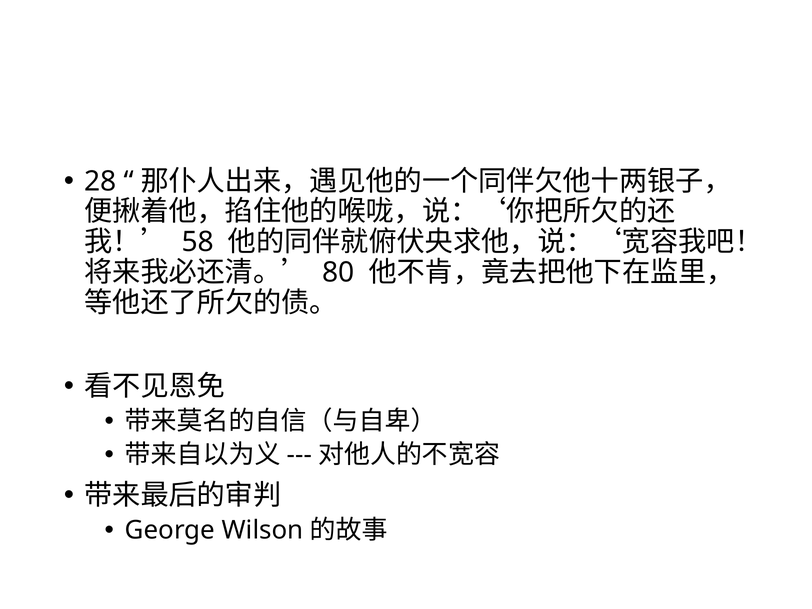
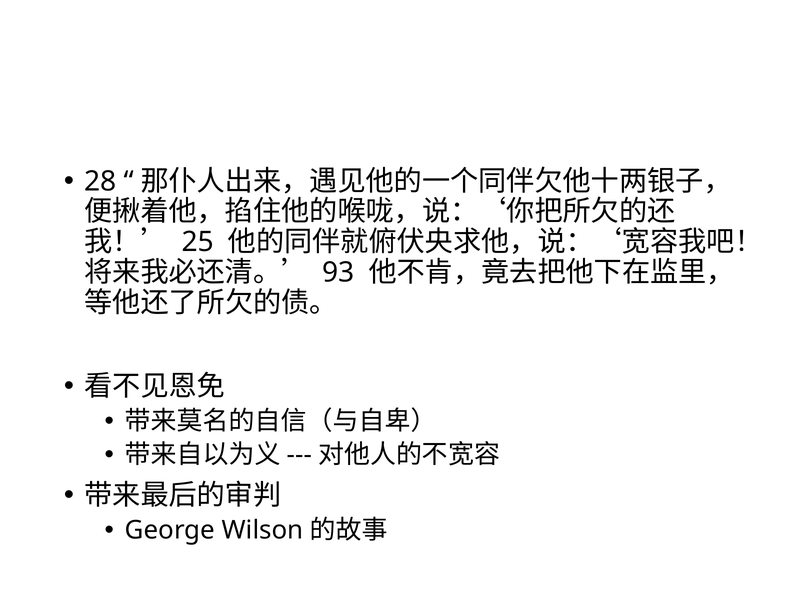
58: 58 -> 25 (198, 242)
80: 80 -> 93 (338, 273)
